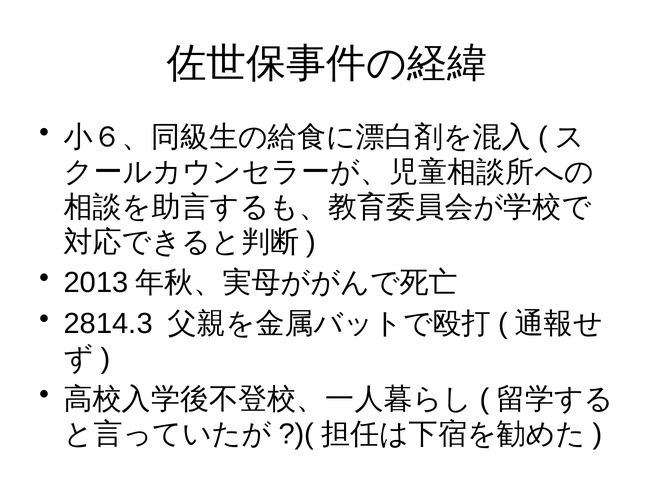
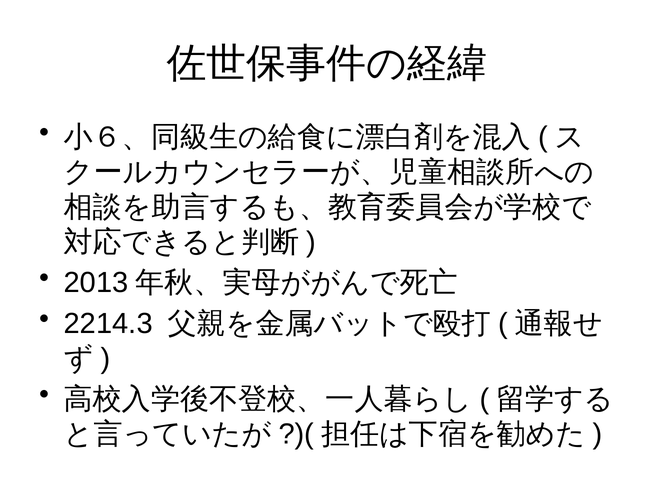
2814.3: 2814.3 -> 2214.3 (108, 323)
